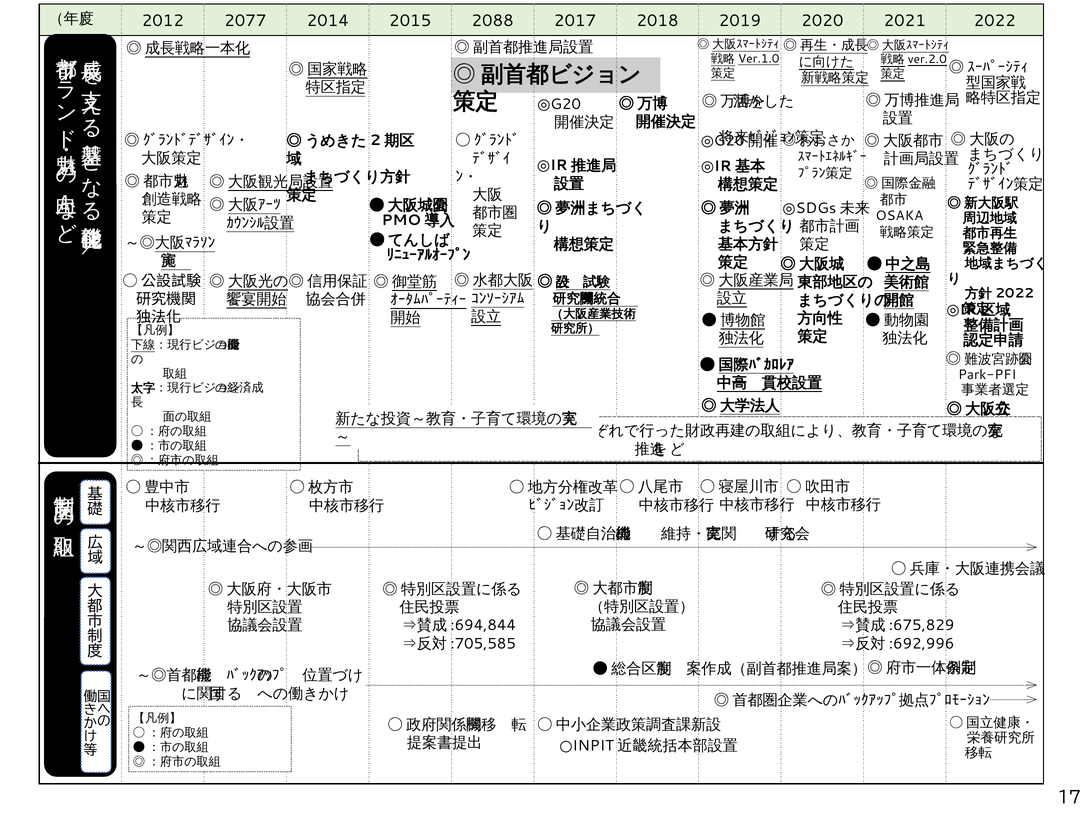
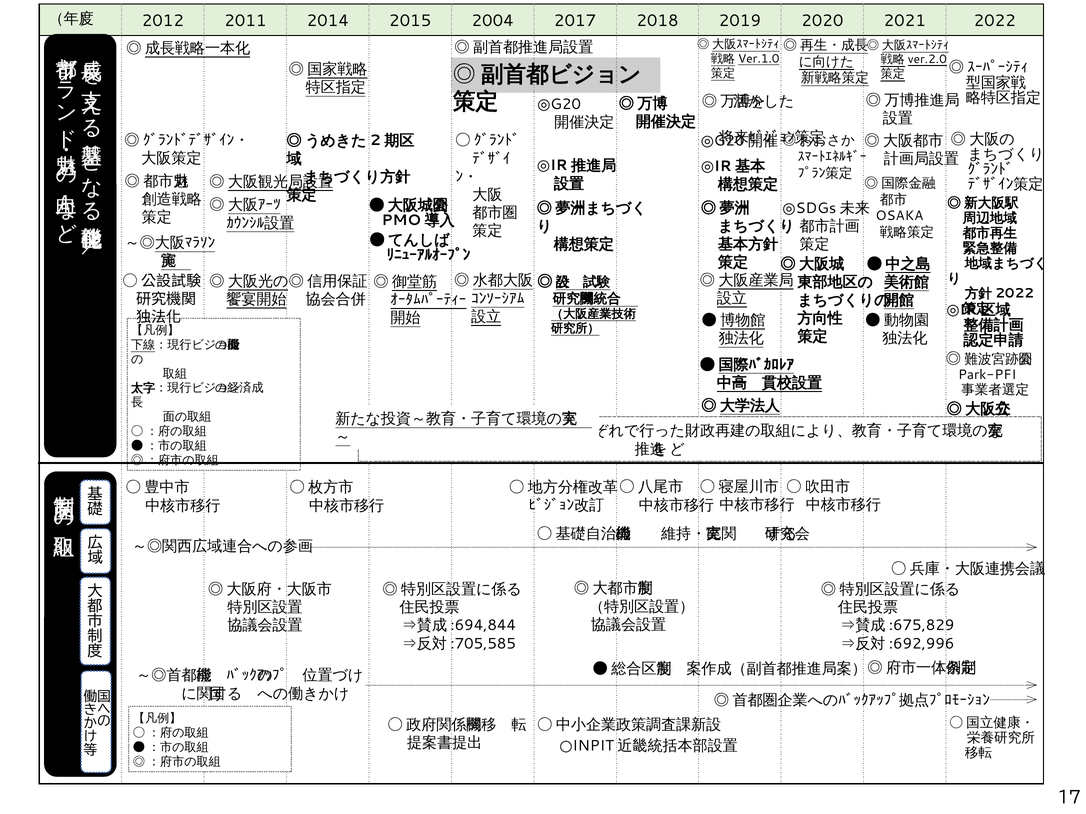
2077: 2077 -> 2011 (245, 21)
2088: 2088 -> 2004 (493, 21)
